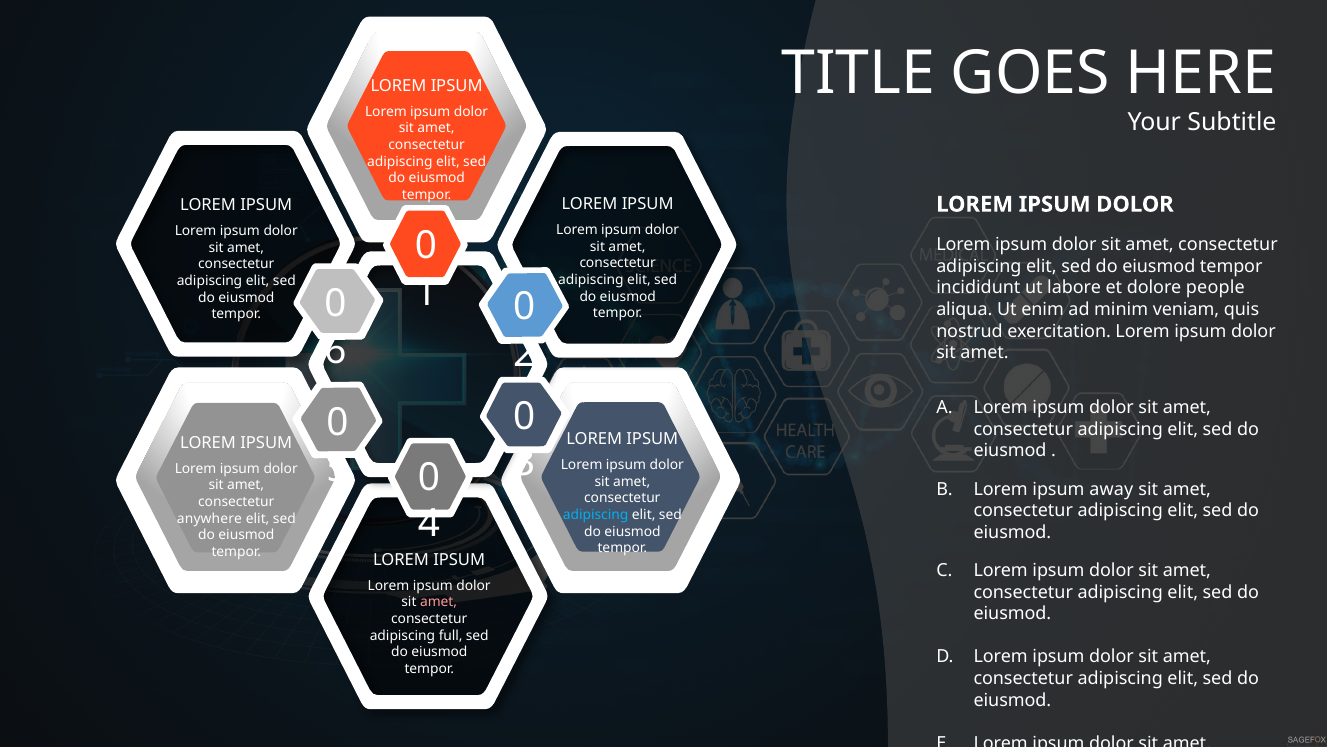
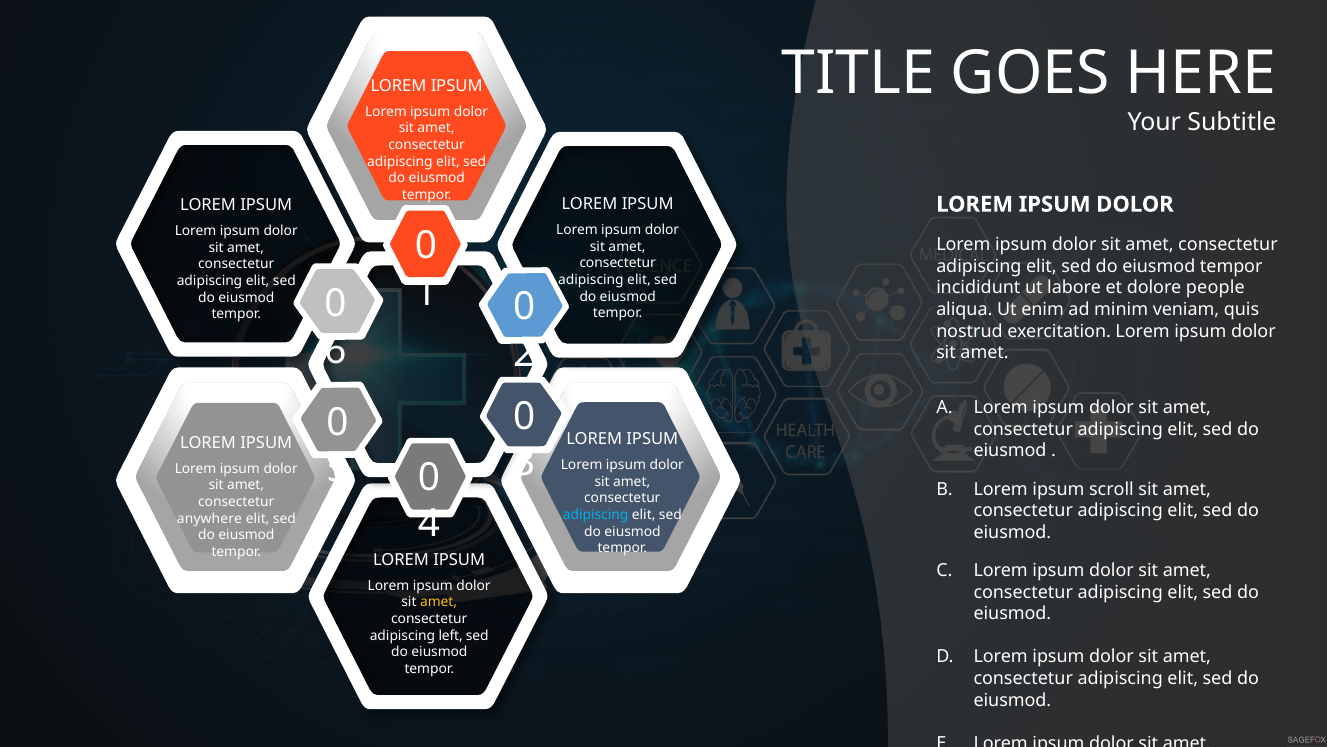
away: away -> scroll (1111, 489)
amet colour: pink -> yellow (439, 602)
full: full -> left (451, 635)
